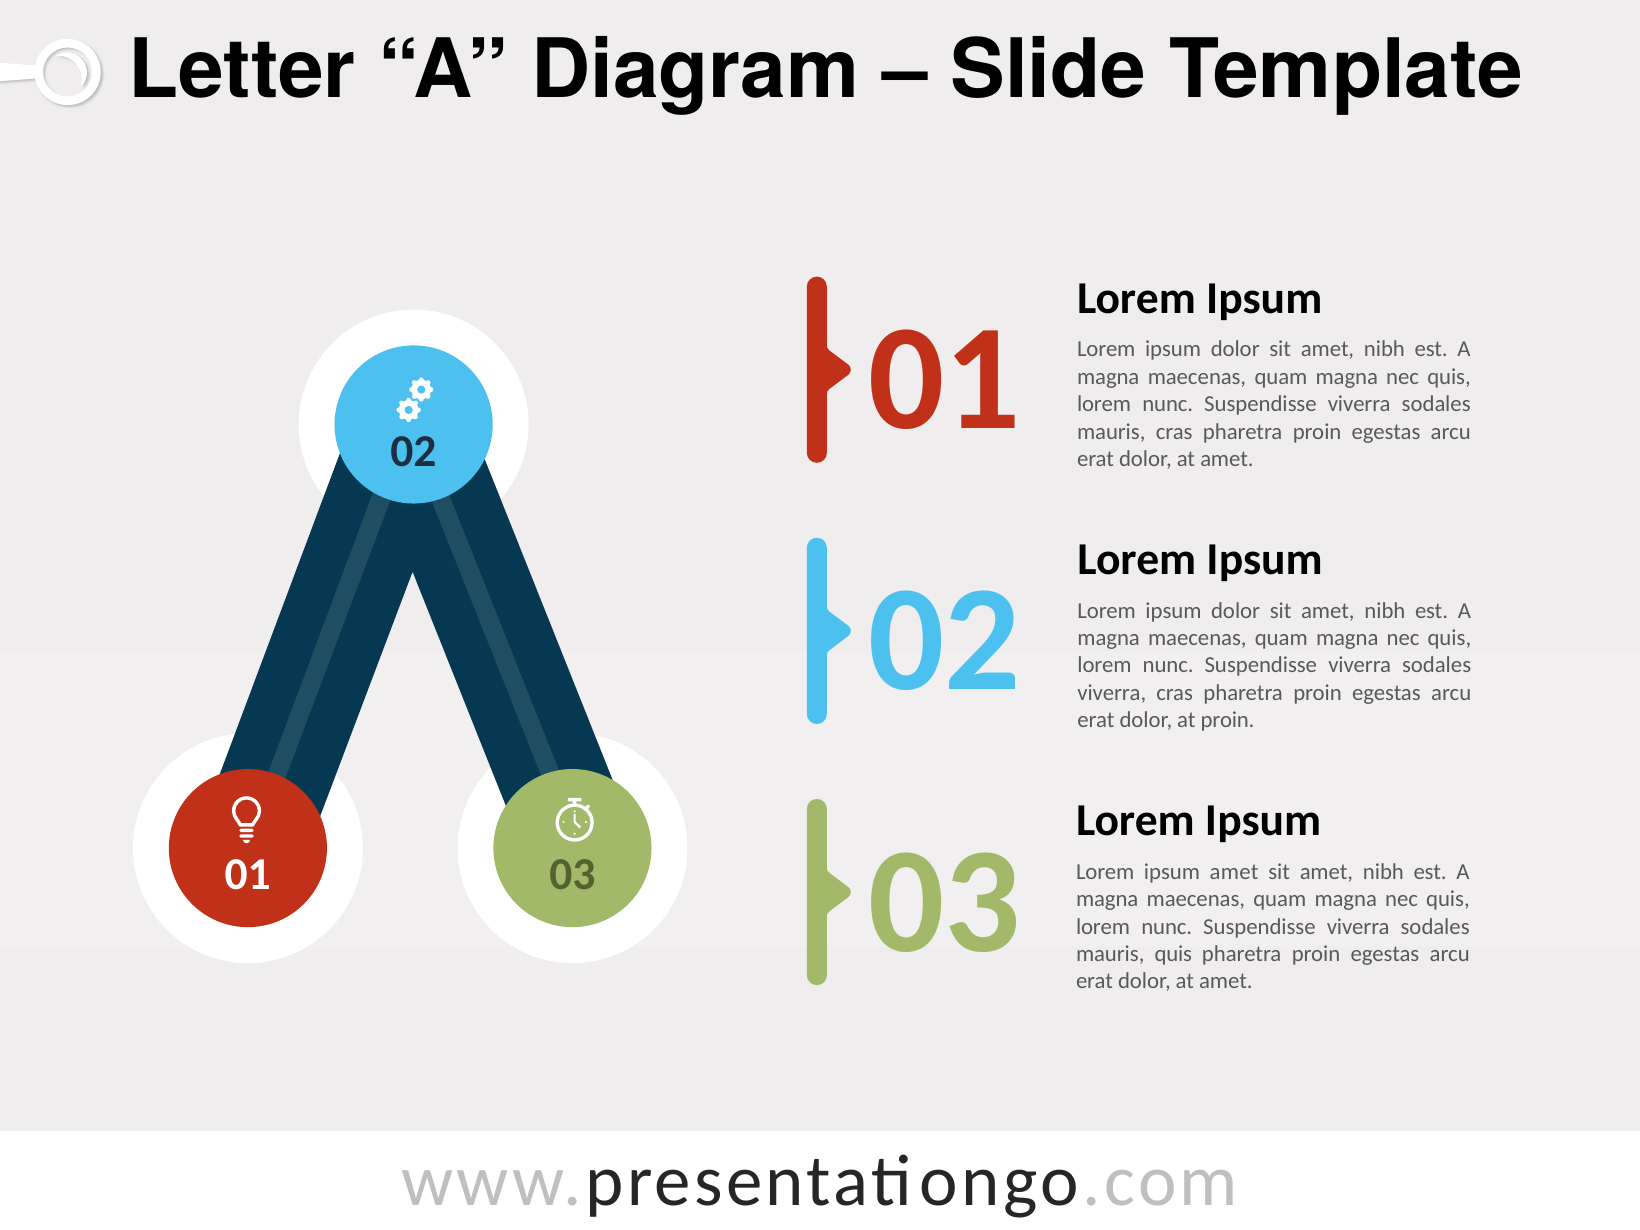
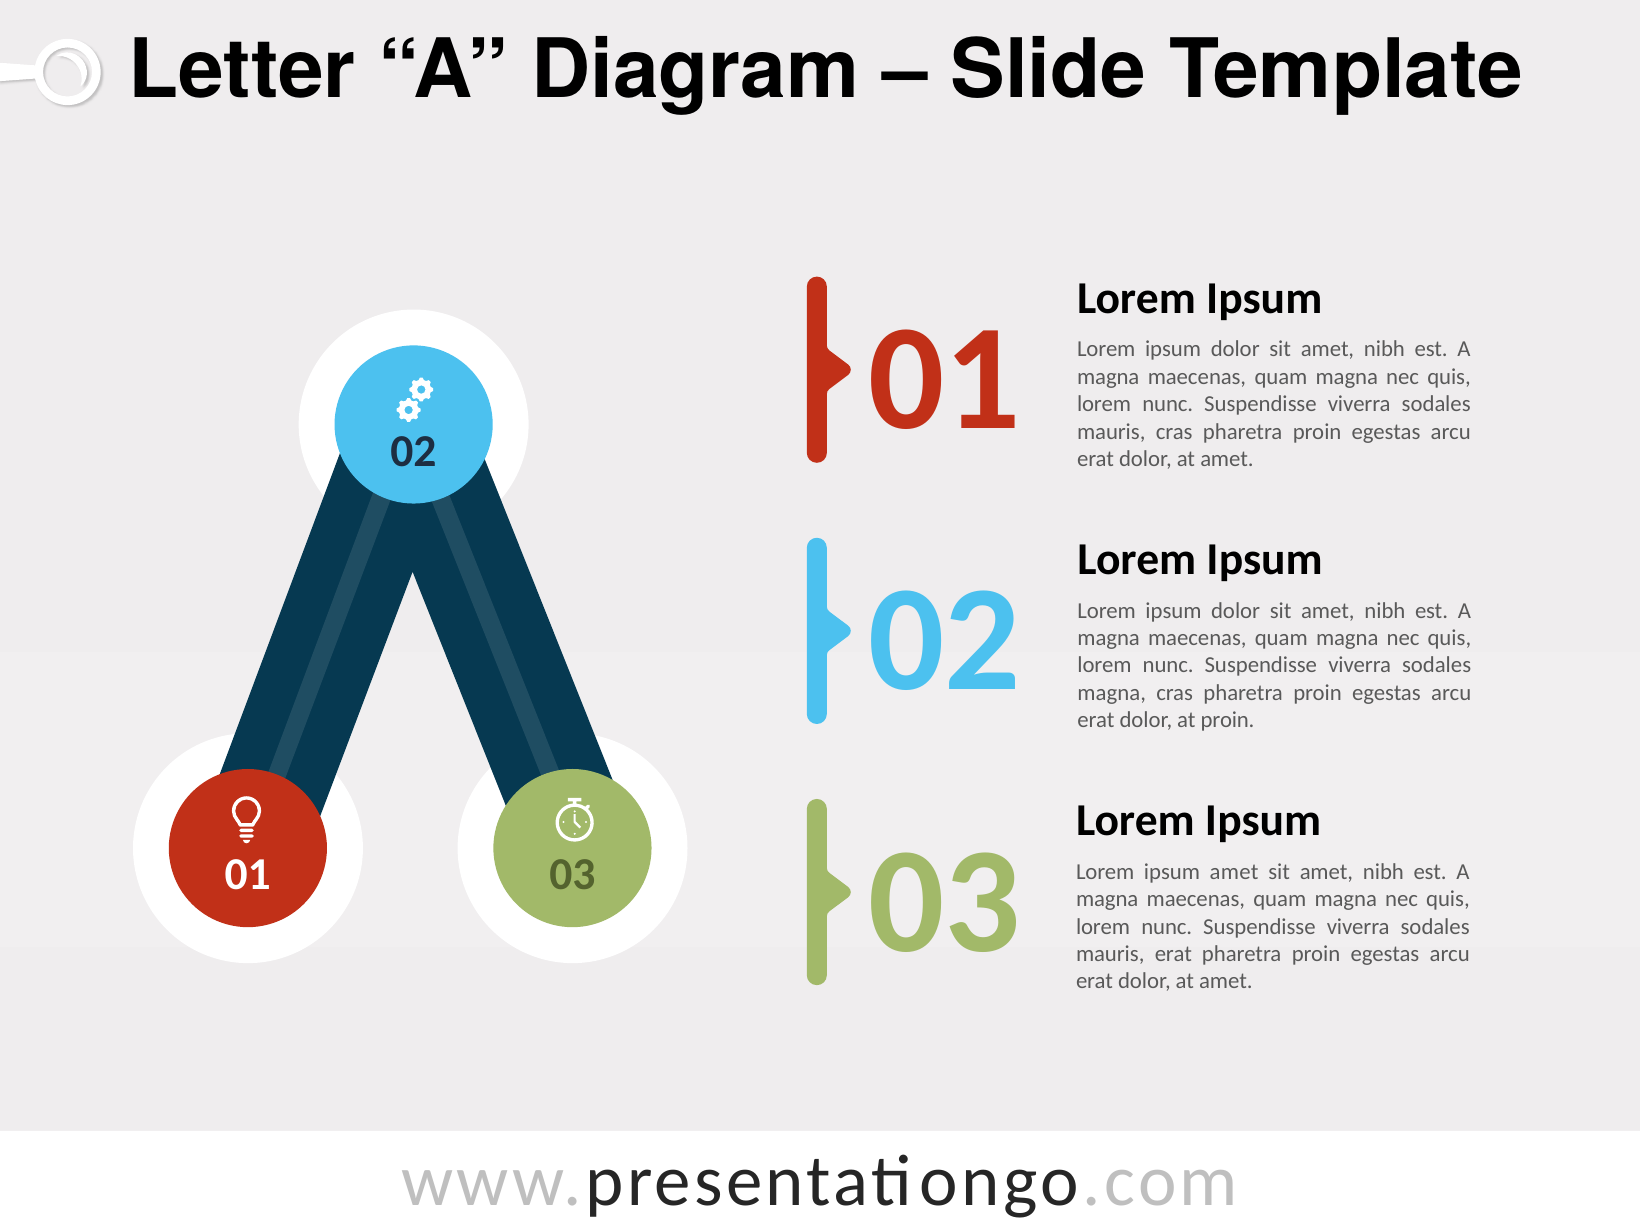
viverra: viverra -> magna (1112, 693)
mauris quis: quis -> erat (1173, 954)
